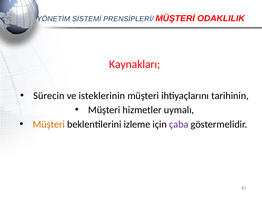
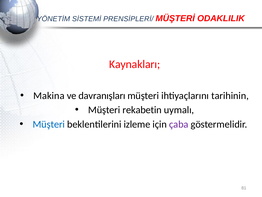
Sürecin: Sürecin -> Makina (49, 95)
isteklerinin: isteklerinin -> davranışları (102, 95)
hizmetler: hizmetler -> rekabetin (142, 110)
Müşteri colour: orange -> blue (49, 124)
